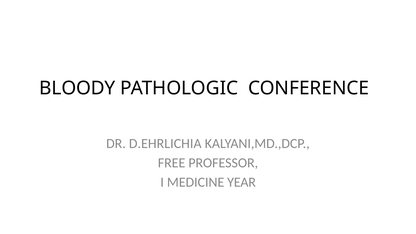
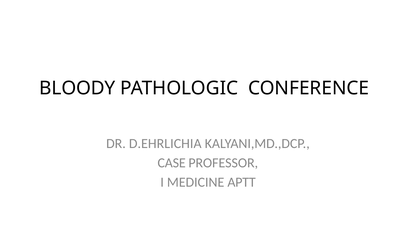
FREE: FREE -> CASE (172, 163)
YEAR: YEAR -> APTT (242, 182)
